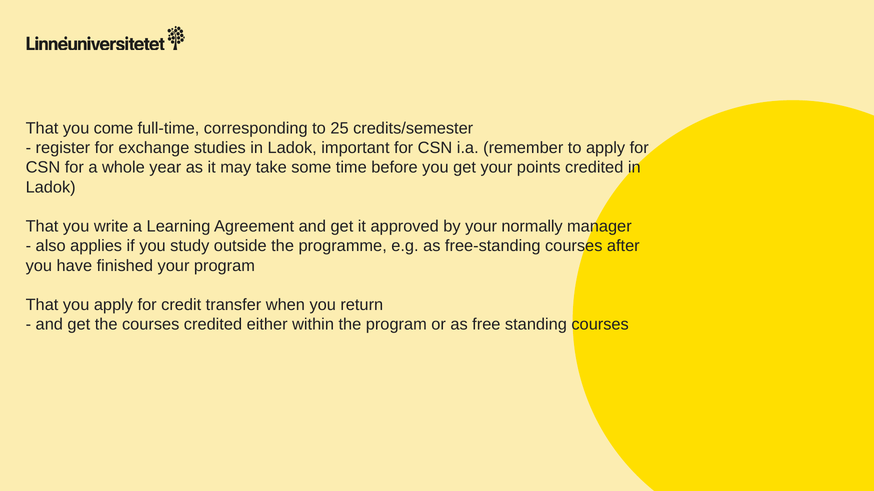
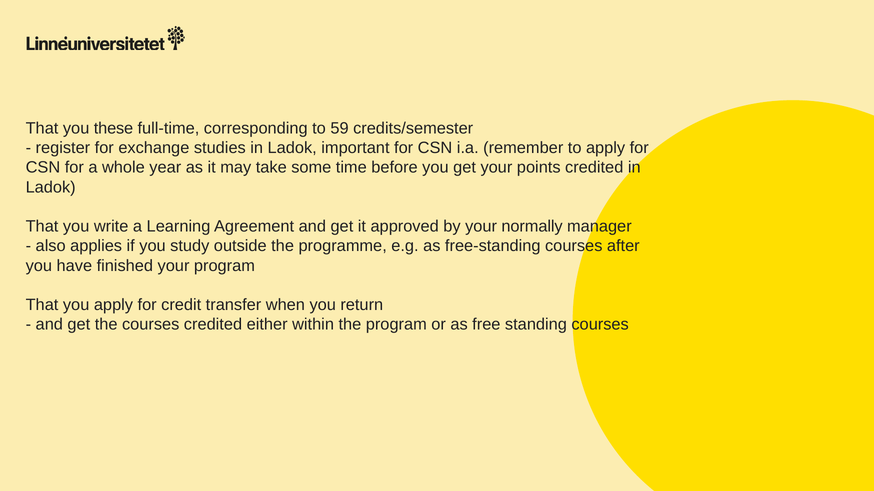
come: come -> these (114, 128)
25: 25 -> 59 (340, 128)
